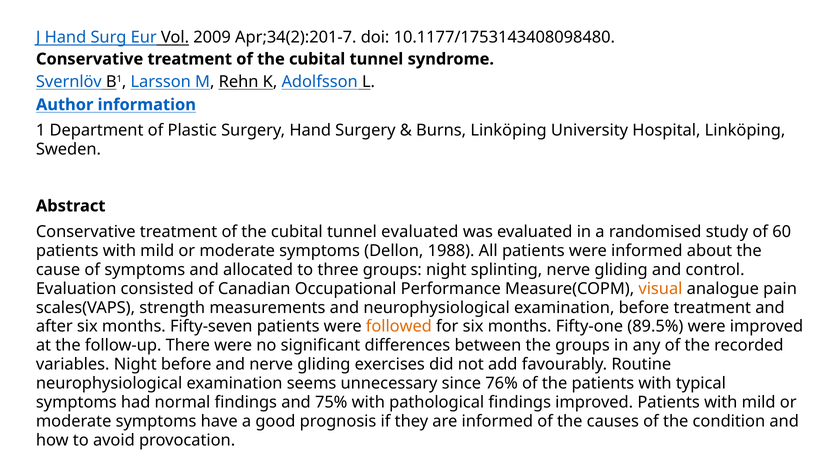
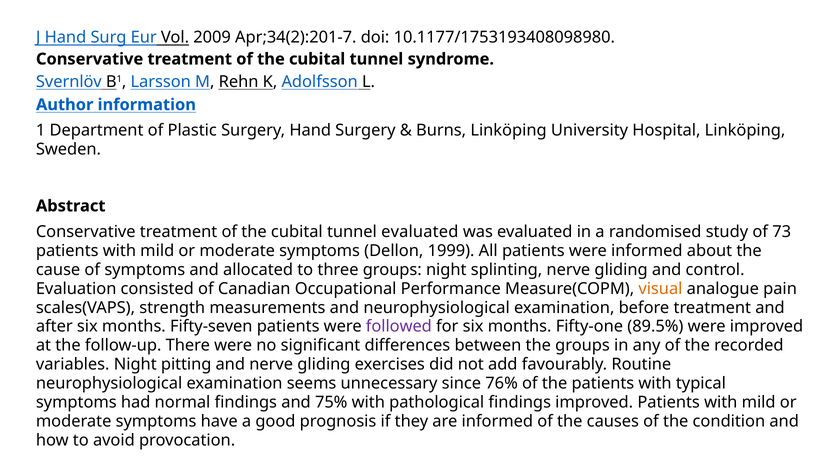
10.1177/1753143408098480: 10.1177/1753143408098480 -> 10.1177/1753193408098980 (504, 38)
60: 60 -> 73 (782, 232)
1988: 1988 -> 1999 (451, 251)
followed colour: orange -> purple (399, 327)
Night before: before -> pitting (186, 364)
